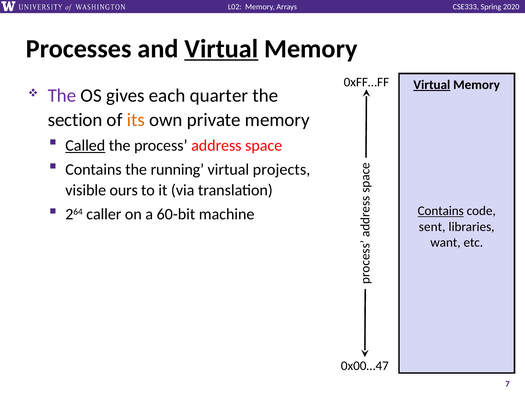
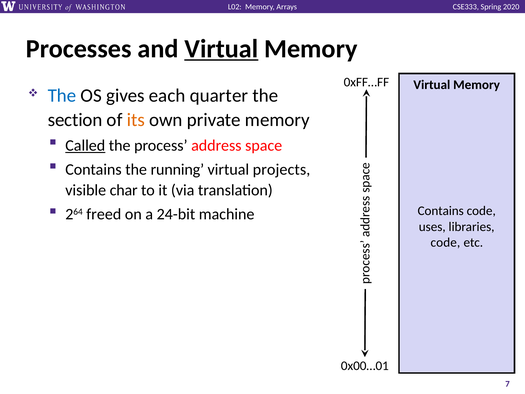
Virtual underline: present -> none (432, 85)
The colour: purple -> blue (62, 95)
ours: ours -> char (124, 190)
caller: caller -> freed (104, 214)
60-bit: 60-bit -> 24-bit (176, 214)
Contains underline: present -> none (441, 211)
sent: sent -> uses (432, 227)
want: want -> code (445, 242)
0x00…47: 0x00…47 -> 0x00…01 (365, 366)
